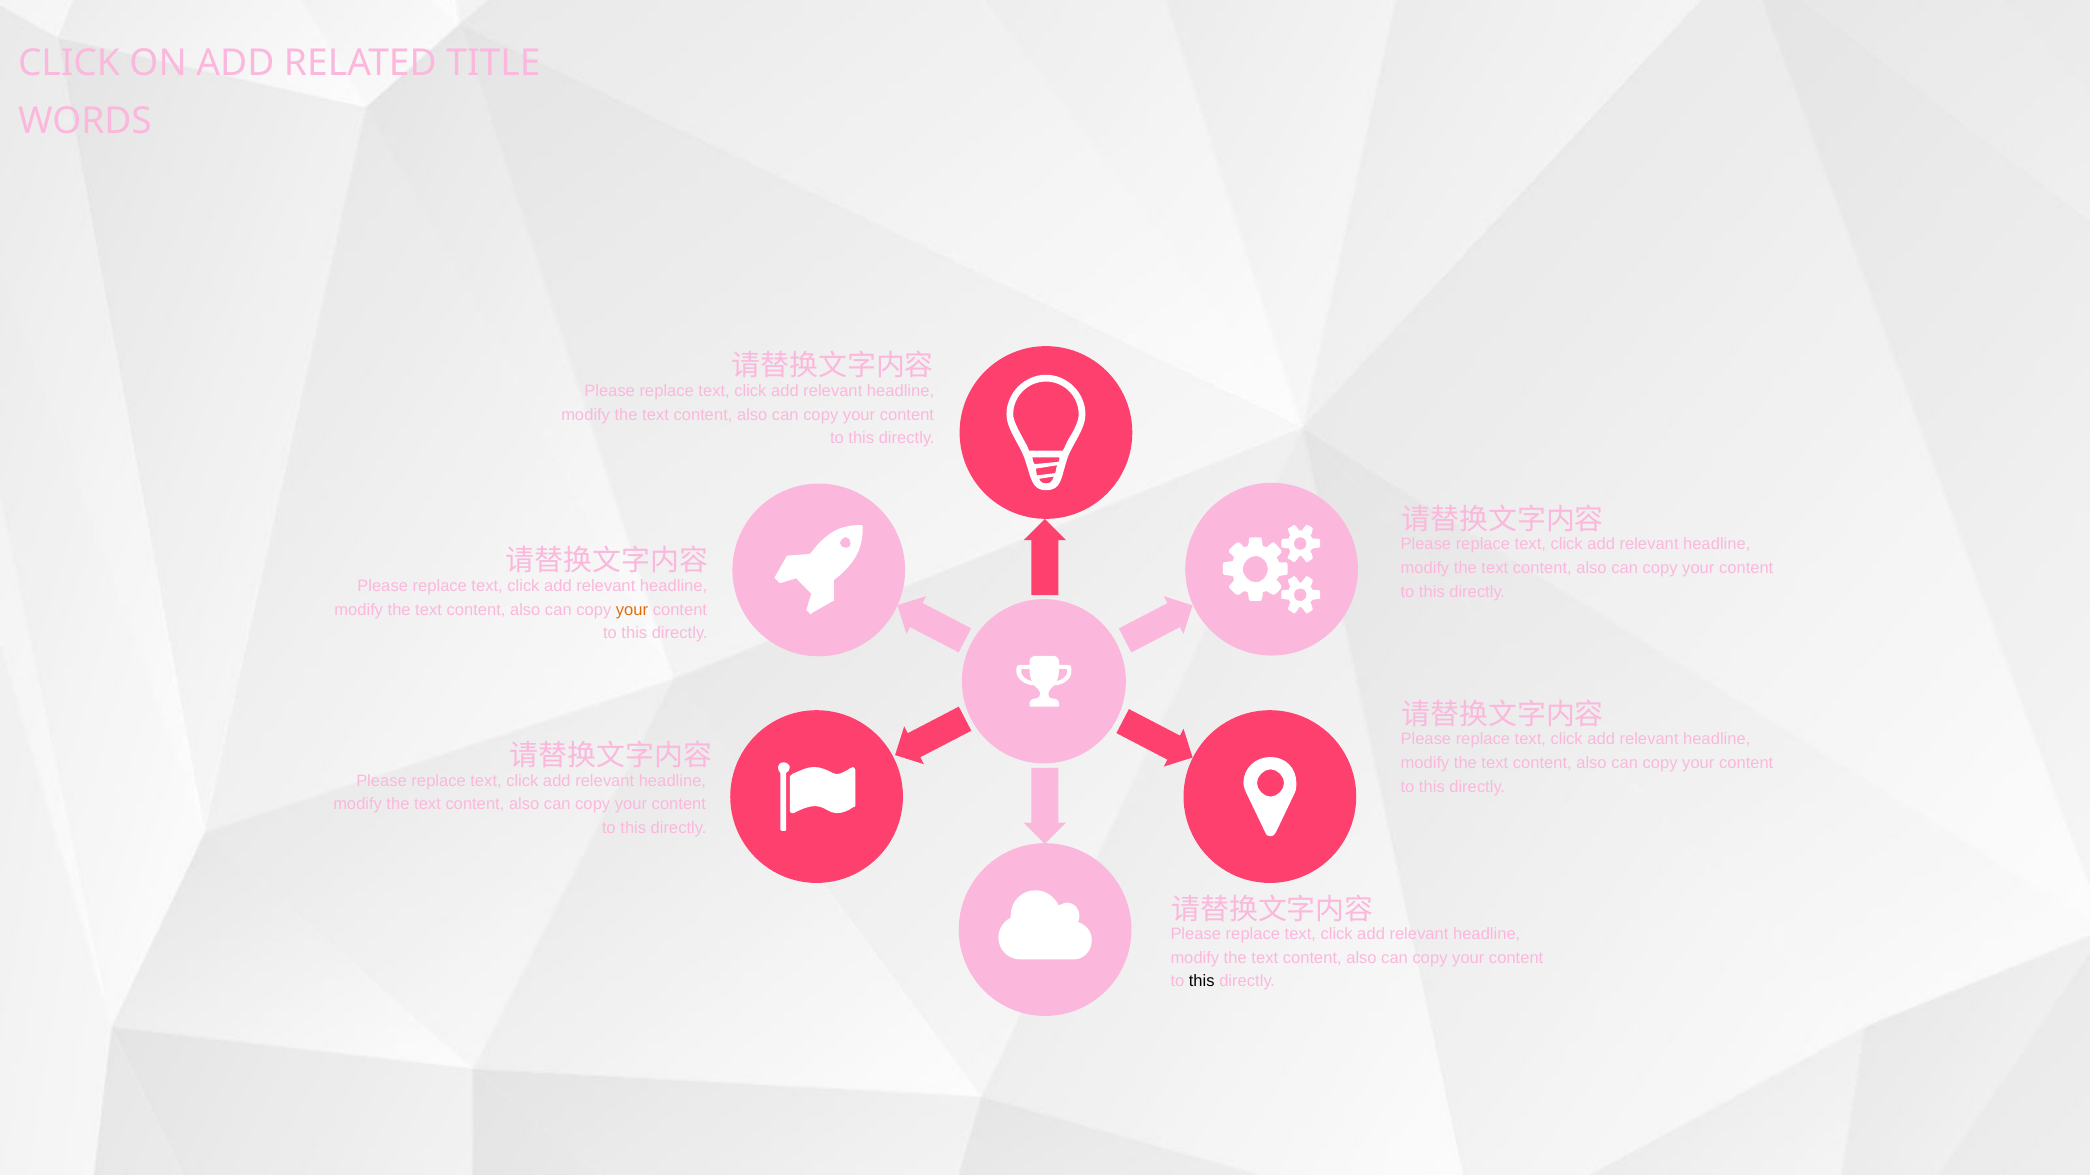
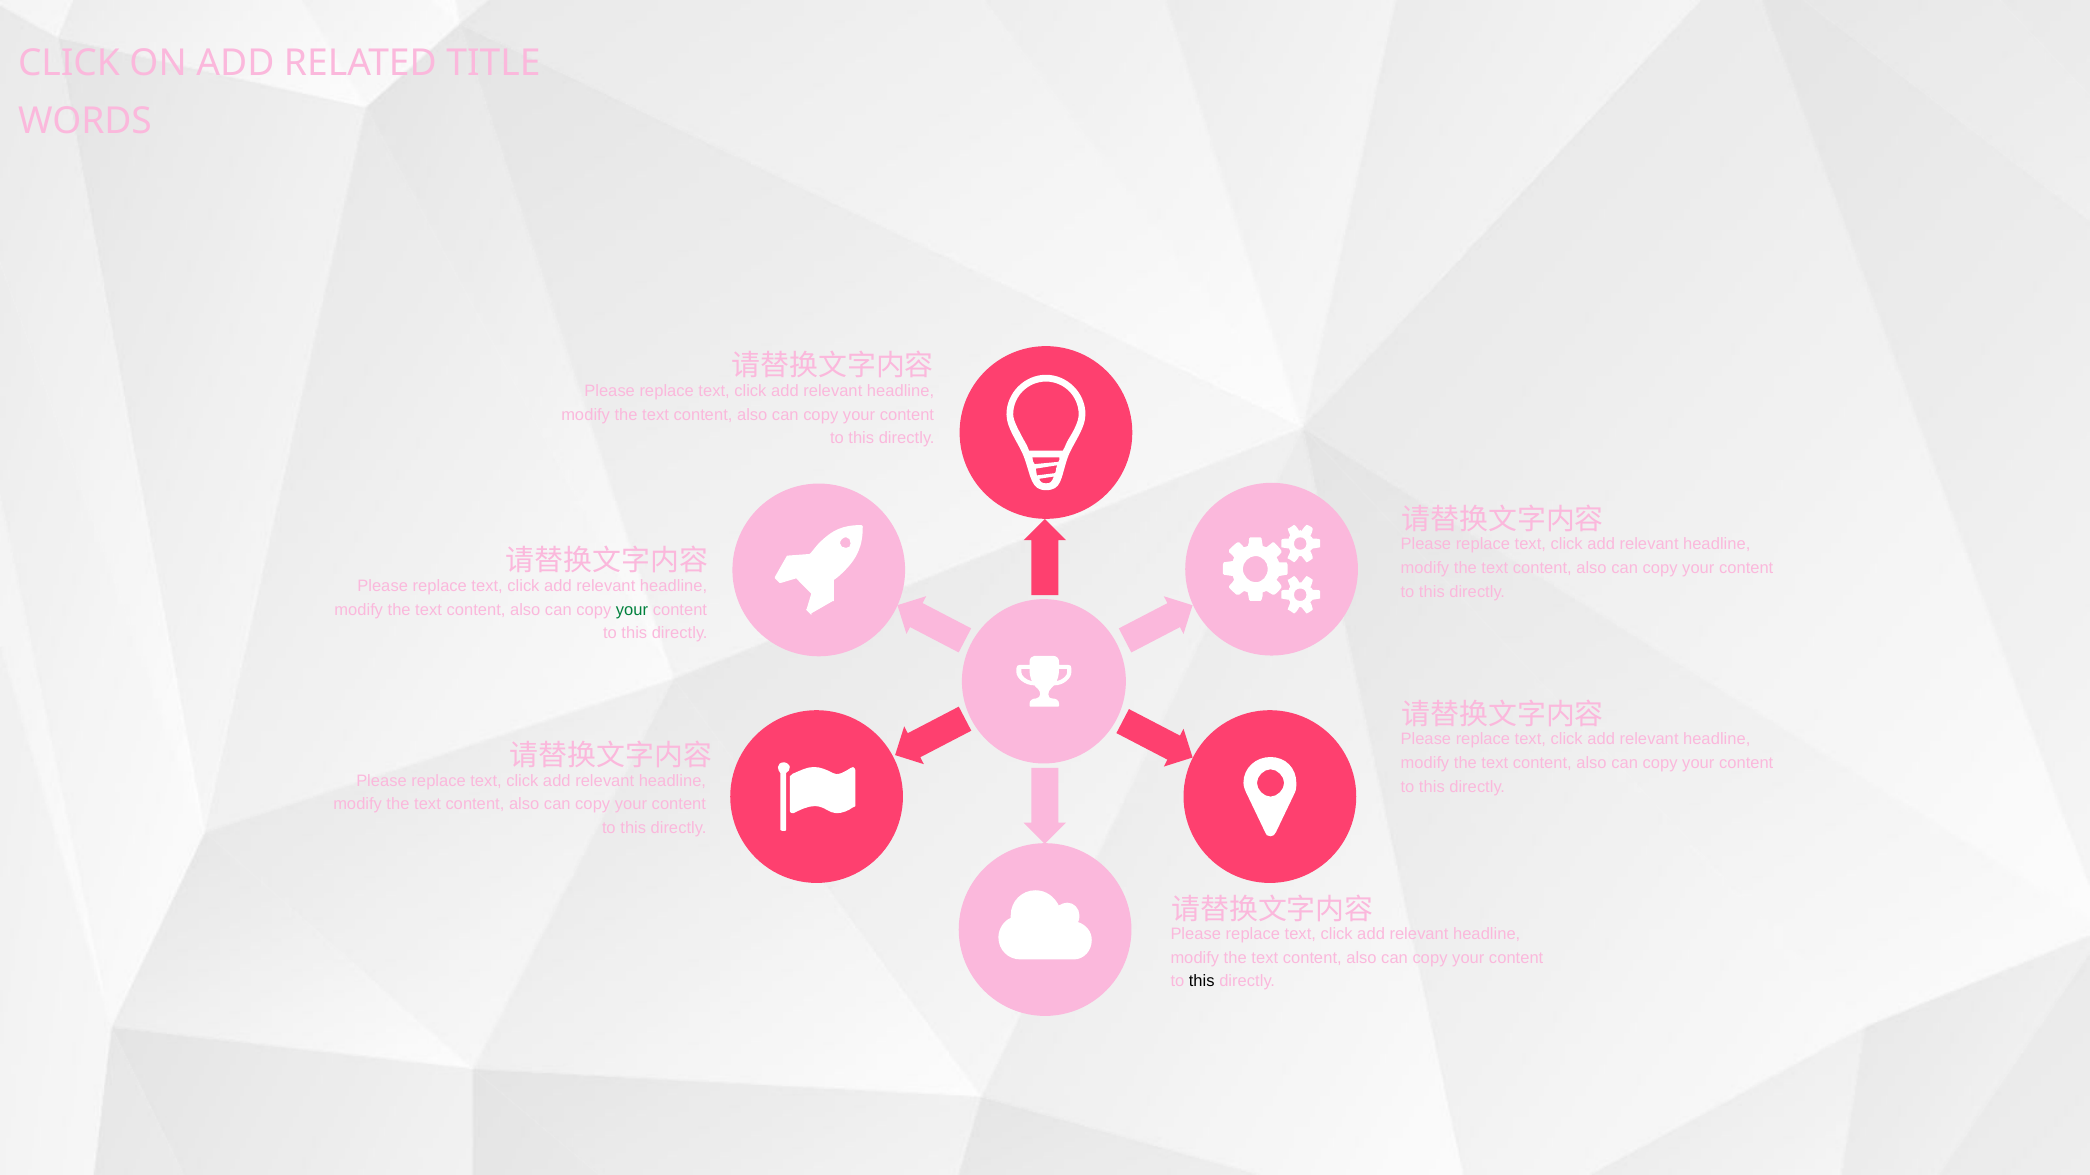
your colour: orange -> green (632, 610)
